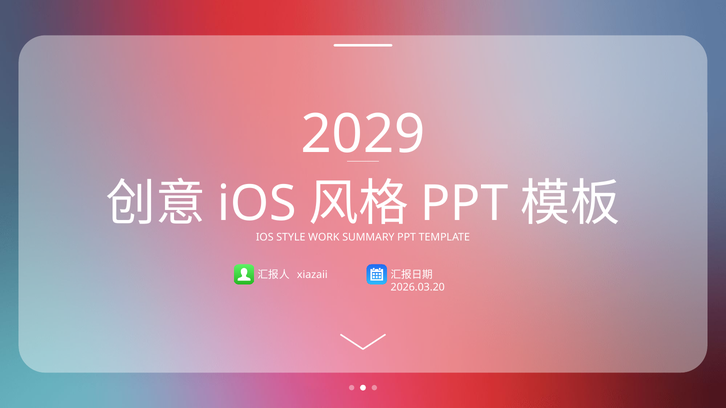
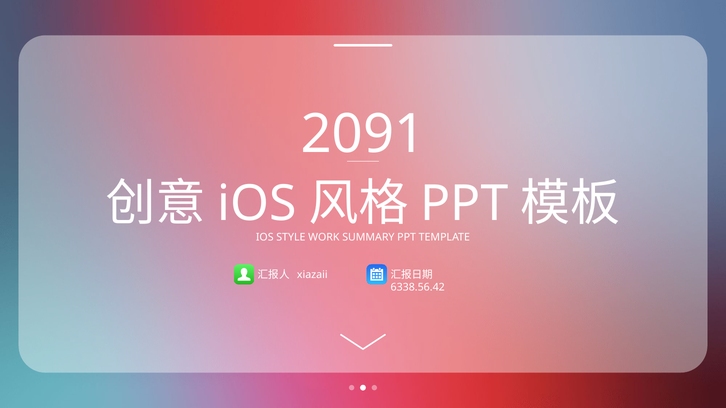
2029: 2029 -> 2091 (363, 135)
2026.03.20: 2026.03.20 -> 6338.56.42 (418, 288)
